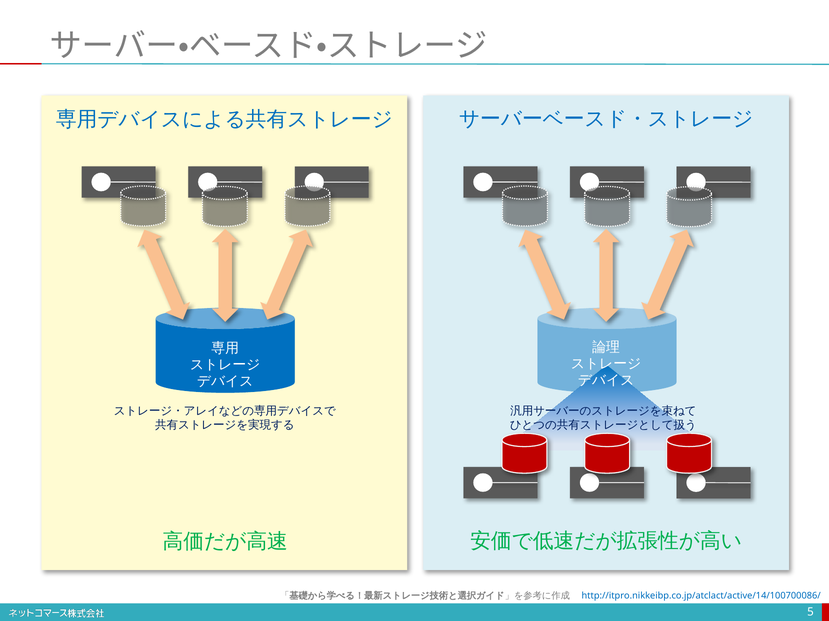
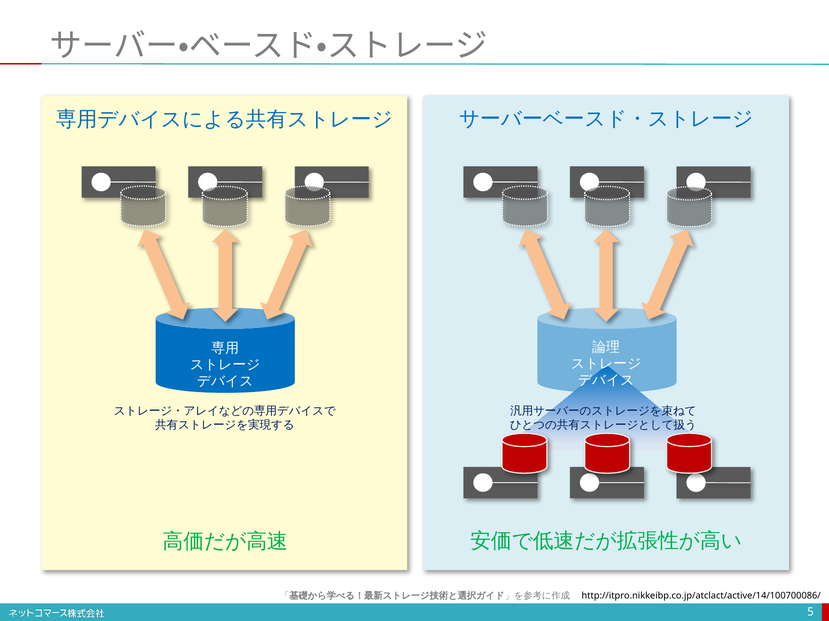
http://itpro.nikkeibp.co.jp/atclact/active/14/100700086/ colour: blue -> black (701, 596)
